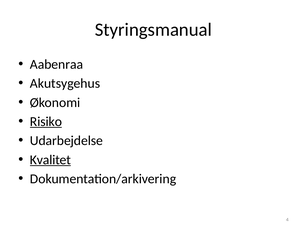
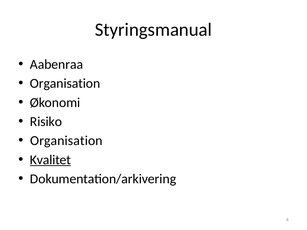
Akutsygehus: Akutsygehus -> Organisation (65, 84)
Risiko underline: present -> none (46, 122)
Udarbejdelse: Udarbejdelse -> Organisation (66, 141)
